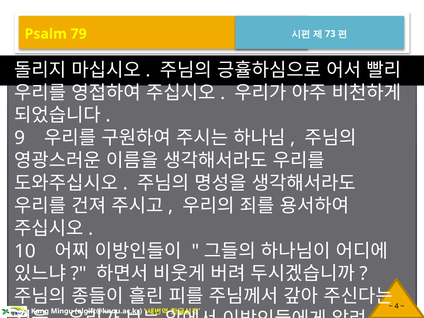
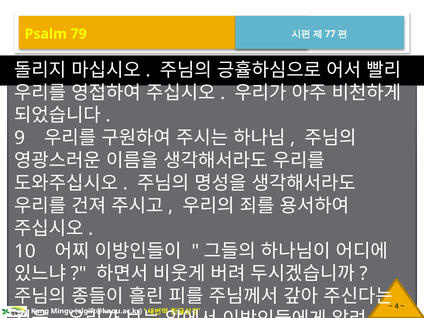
73: 73 -> 77 (330, 34)
